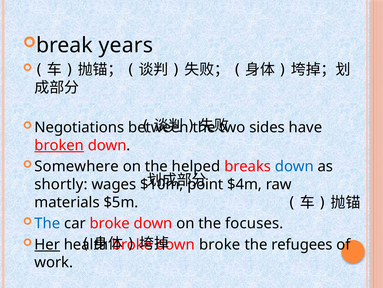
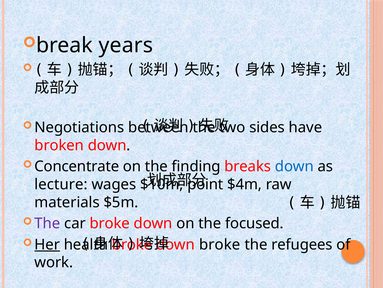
broken underline: present -> none (59, 145)
Somewhere: Somewhere -> Concentrate (77, 166)
helped: helped -> finding (196, 166)
shortly: shortly -> lecture (61, 184)
The colour: blue -> purple (47, 223)
focuses: focuses -> focused (254, 223)
